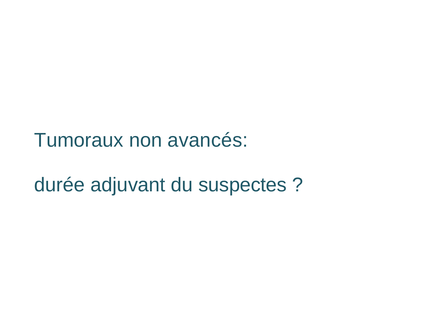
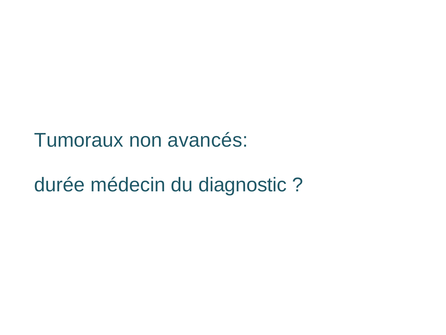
adjuvant: adjuvant -> médecin (128, 185)
suspectes: suspectes -> diagnostic (243, 185)
